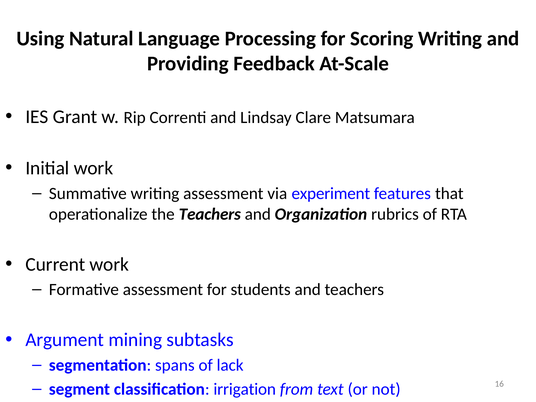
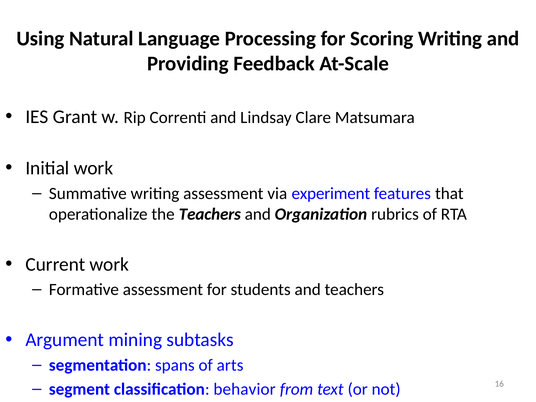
lack: lack -> arts (230, 365)
irrigation: irrigation -> behavior (245, 389)
